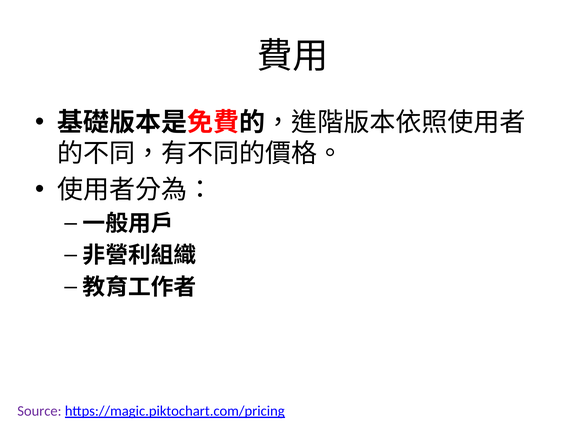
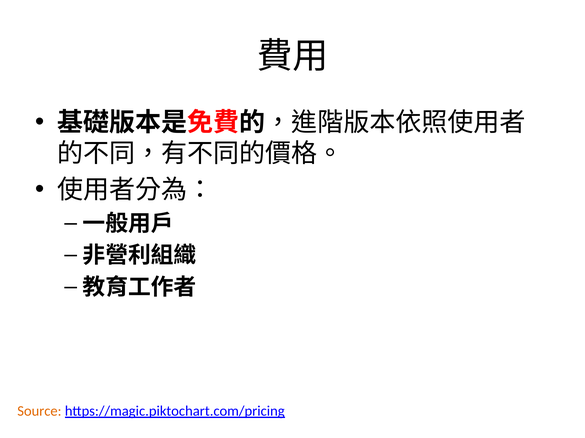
Source colour: purple -> orange (39, 412)
